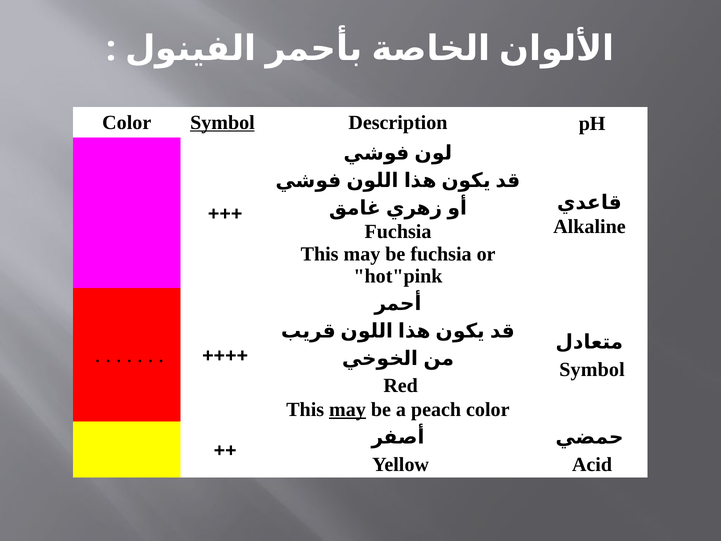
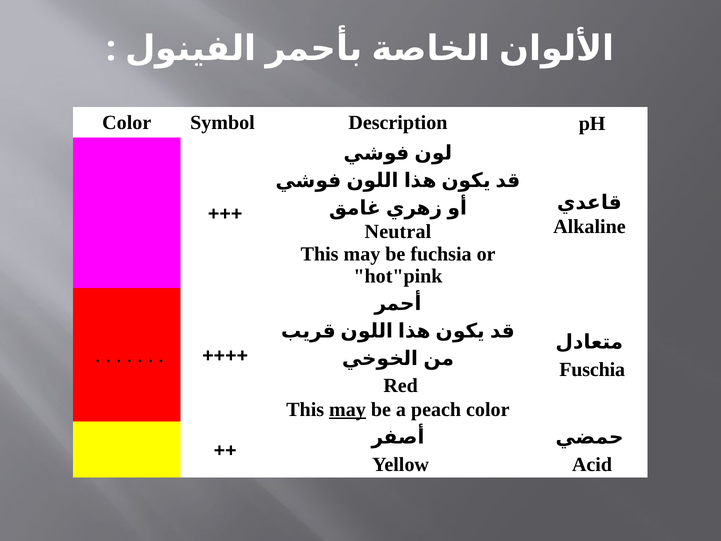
Symbol underline: present -> none (222, 122)
Fuchsia: Fuchsia -> Neutral (398, 232)
Symbol: Symbol -> Fuschia (592, 369)
